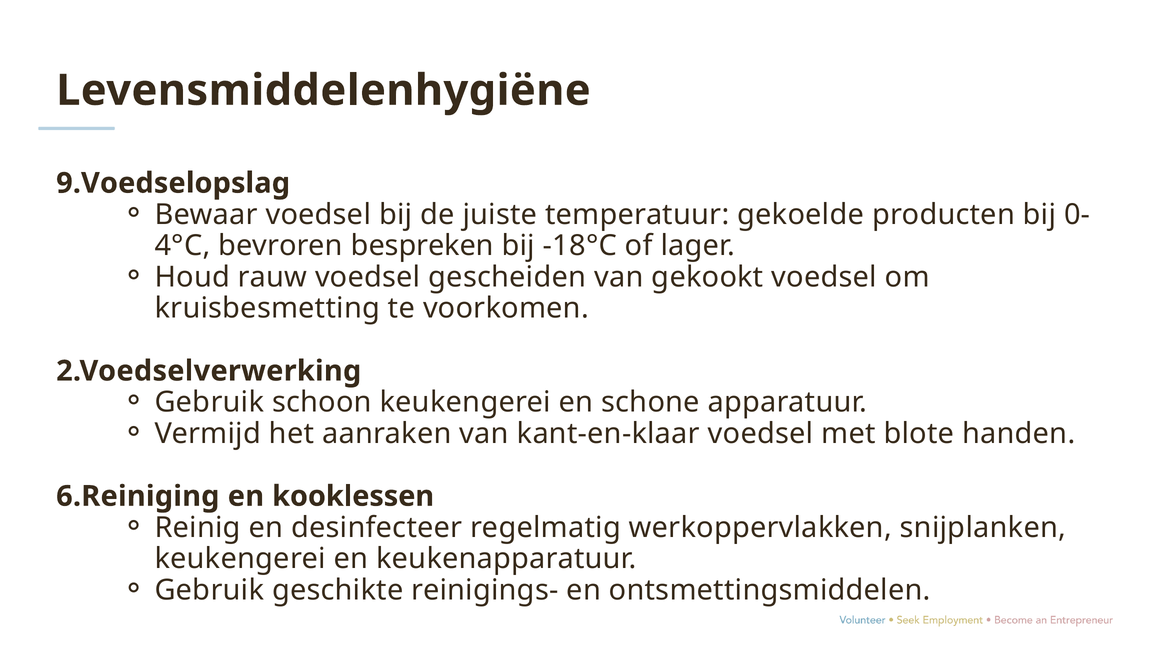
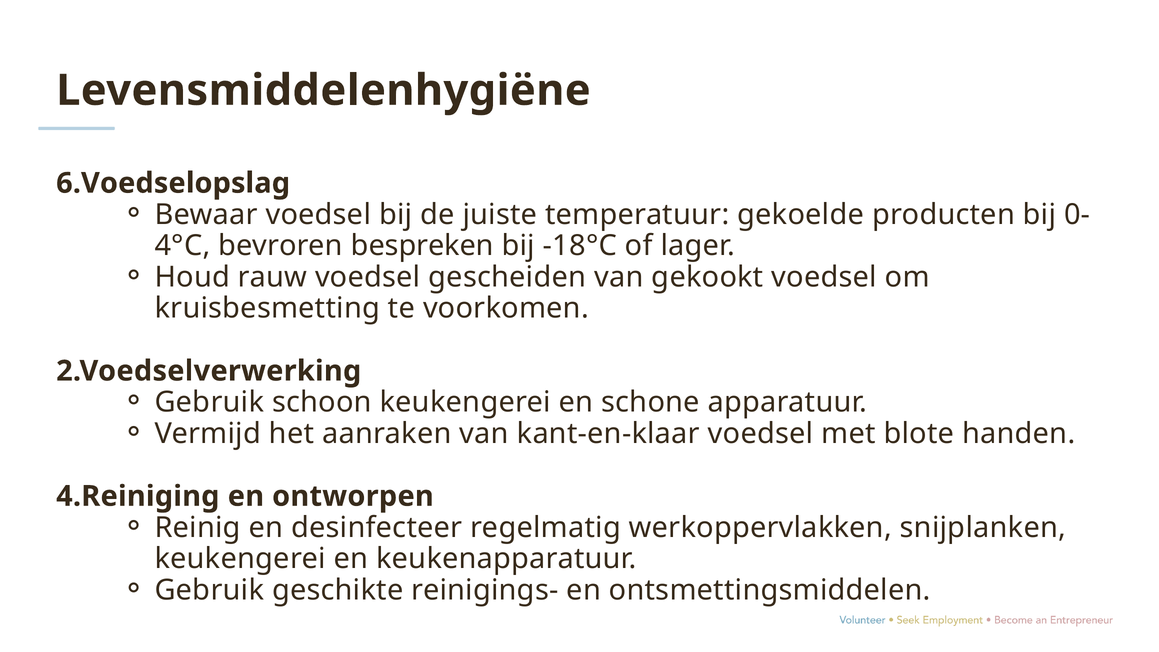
9.Voedselopslag: 9.Voedselopslag -> 6.Voedselopslag (173, 183)
6.Reiniging: 6.Reiniging -> 4.Reiniging (138, 496)
kooklessen: kooklessen -> ontworpen (353, 496)
